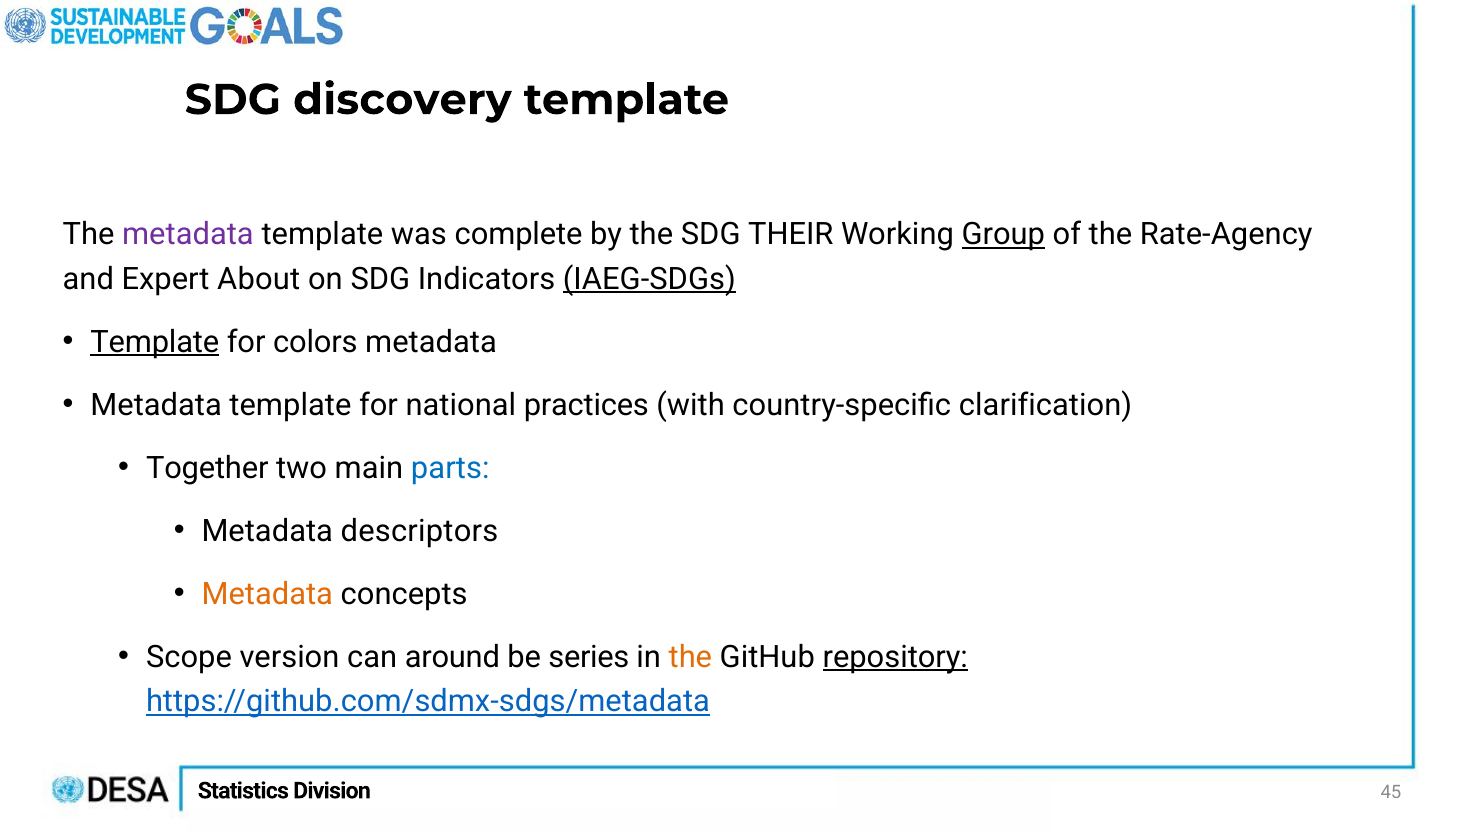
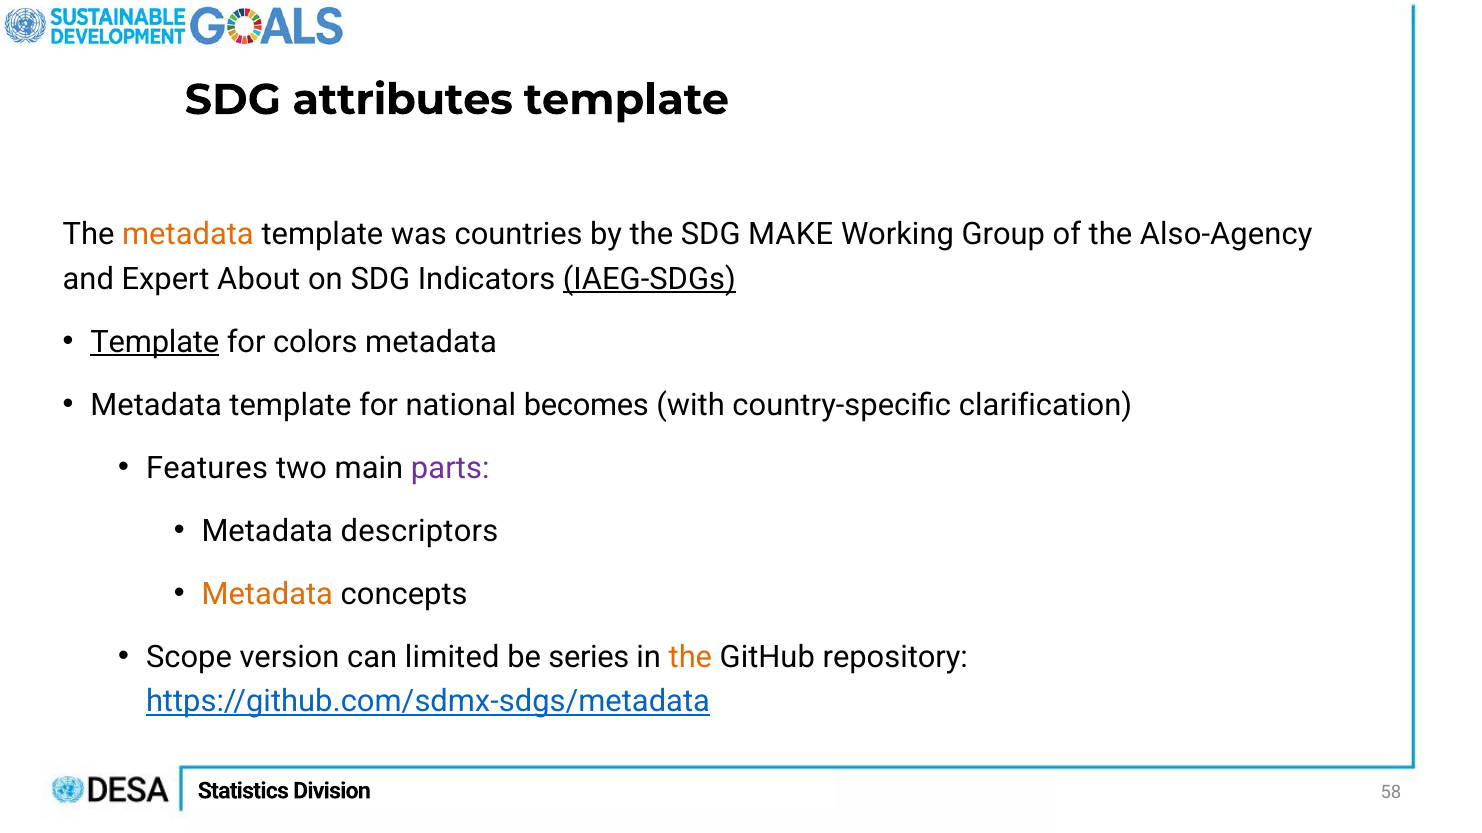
discovery: discovery -> attributes (403, 100)
metadata colour: purple -> orange (188, 235)
complete: complete -> countries (519, 235)
THEIR: THEIR -> MAKE (791, 235)
Group underline: present -> none (1003, 235)
Rate-Agency: Rate-Agency -> Also-Agency (1226, 235)
practices: practices -> becomes (586, 405)
Together: Together -> Features (207, 468)
parts colour: blue -> purple (450, 468)
around: around -> limited (452, 658)
repository underline: present -> none (895, 658)
45: 45 -> 58 (1391, 793)
